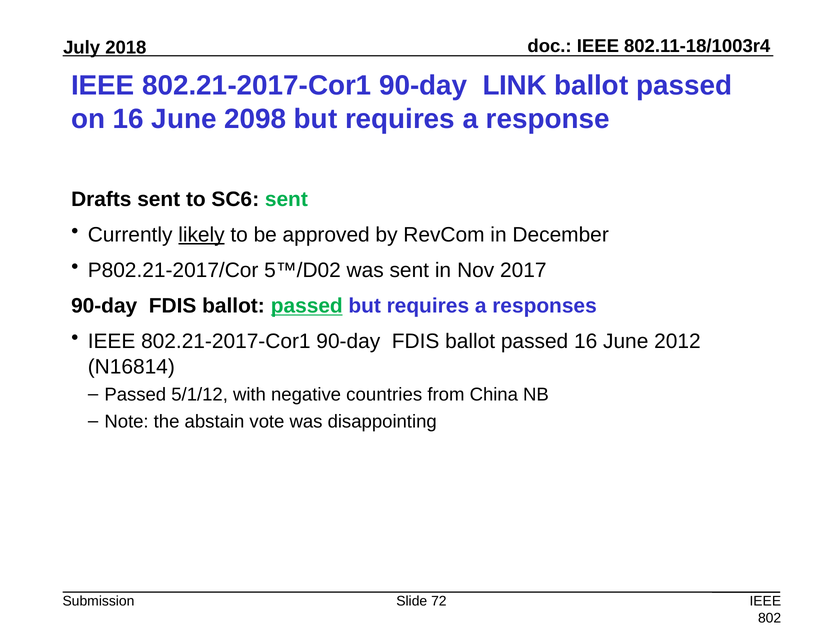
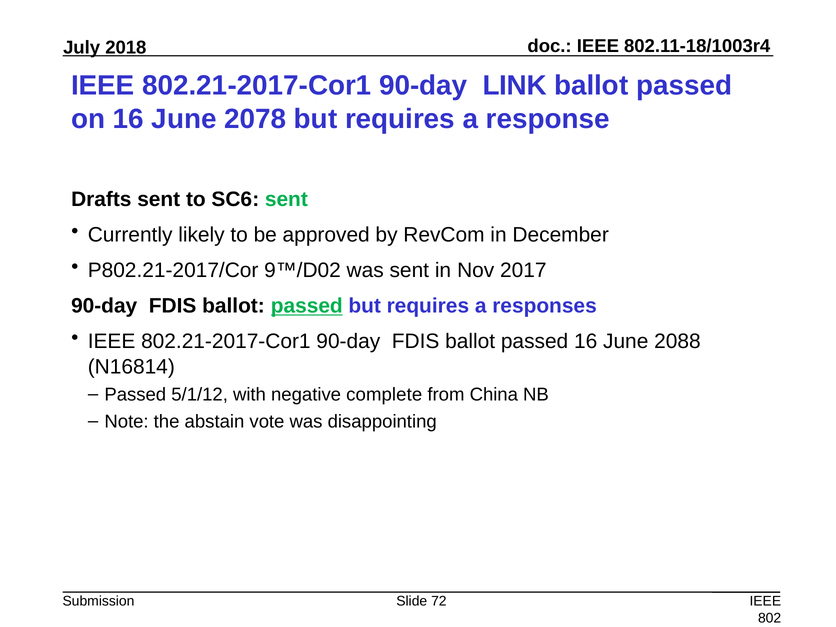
2098: 2098 -> 2078 (255, 119)
likely underline: present -> none (201, 235)
5™/D02: 5™/D02 -> 9™/D02 (303, 270)
2012: 2012 -> 2088 (677, 342)
countries: countries -> complete (384, 395)
